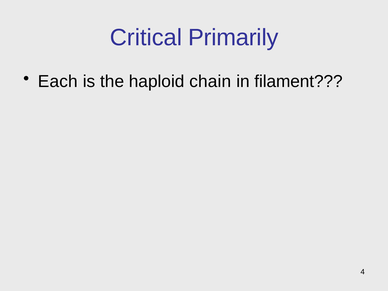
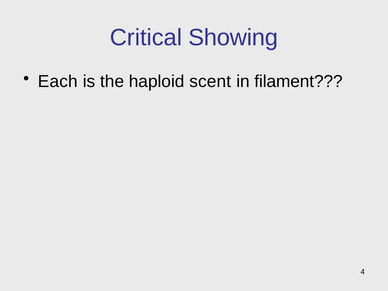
Primarily: Primarily -> Showing (233, 38)
chain: chain -> scent (210, 81)
